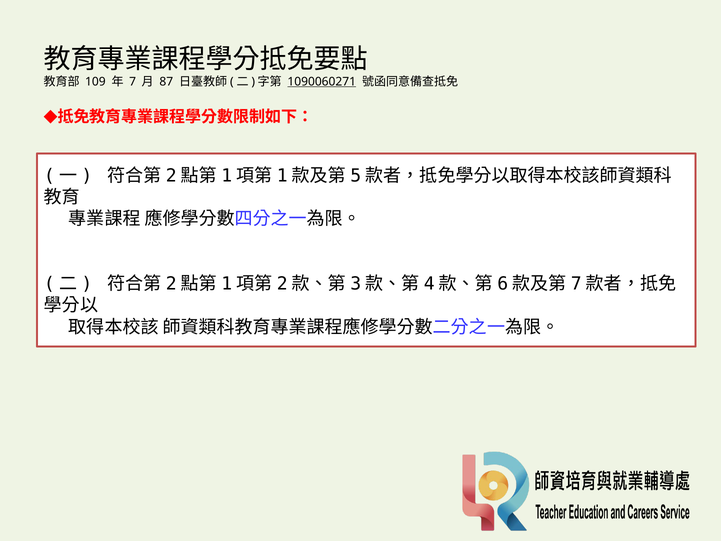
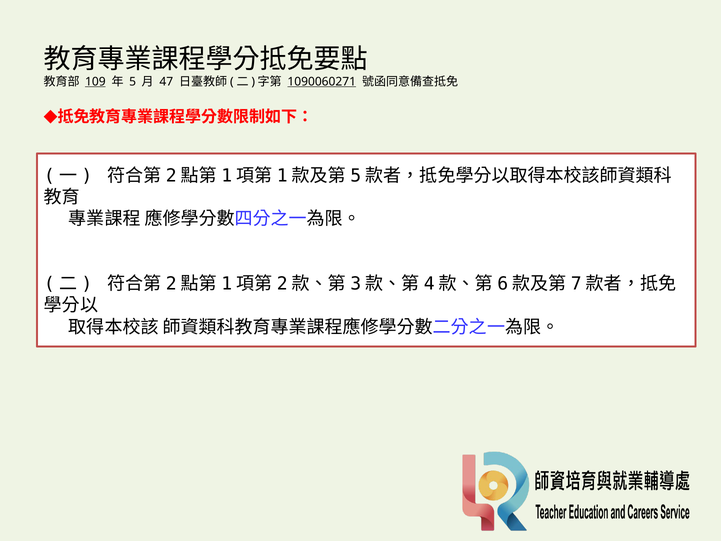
109 underline: none -> present (95, 82)
7: 7 -> 5 (133, 82)
87: 87 -> 47 (166, 82)
